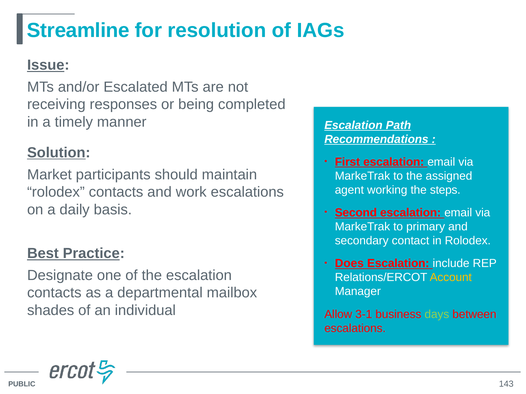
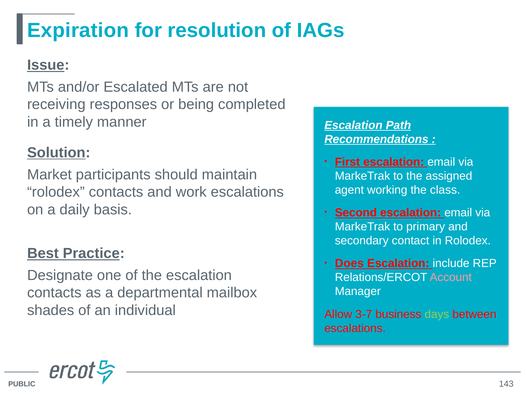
Streamline: Streamline -> Expiration (78, 30)
steps: steps -> class (445, 190)
Account colour: yellow -> pink (451, 278)
3-1: 3-1 -> 3-7 (364, 315)
